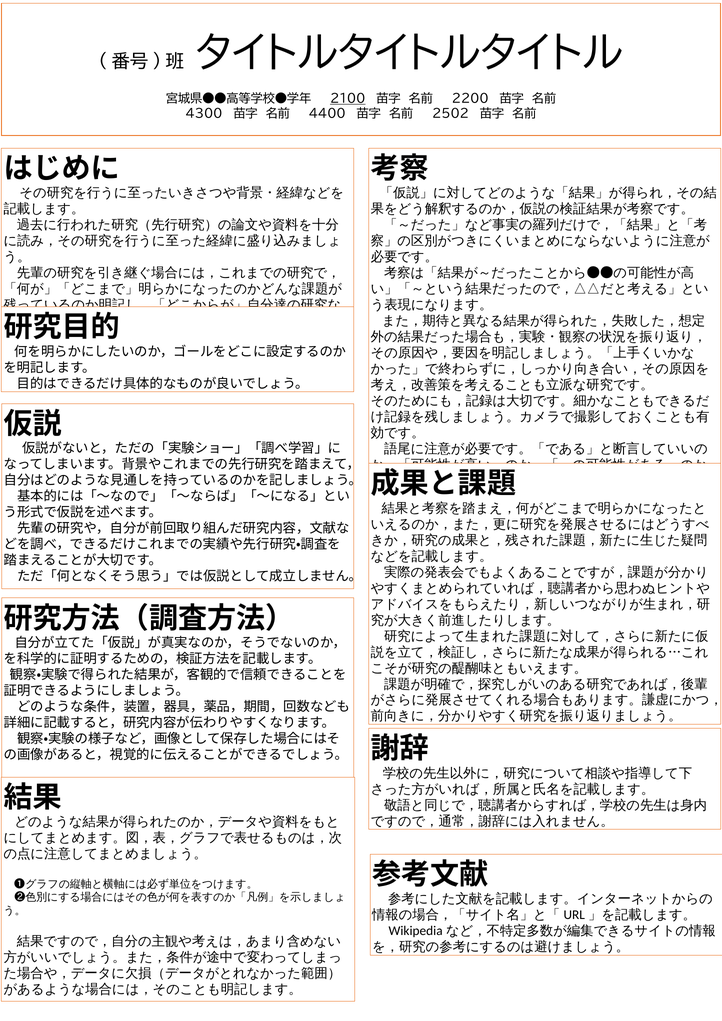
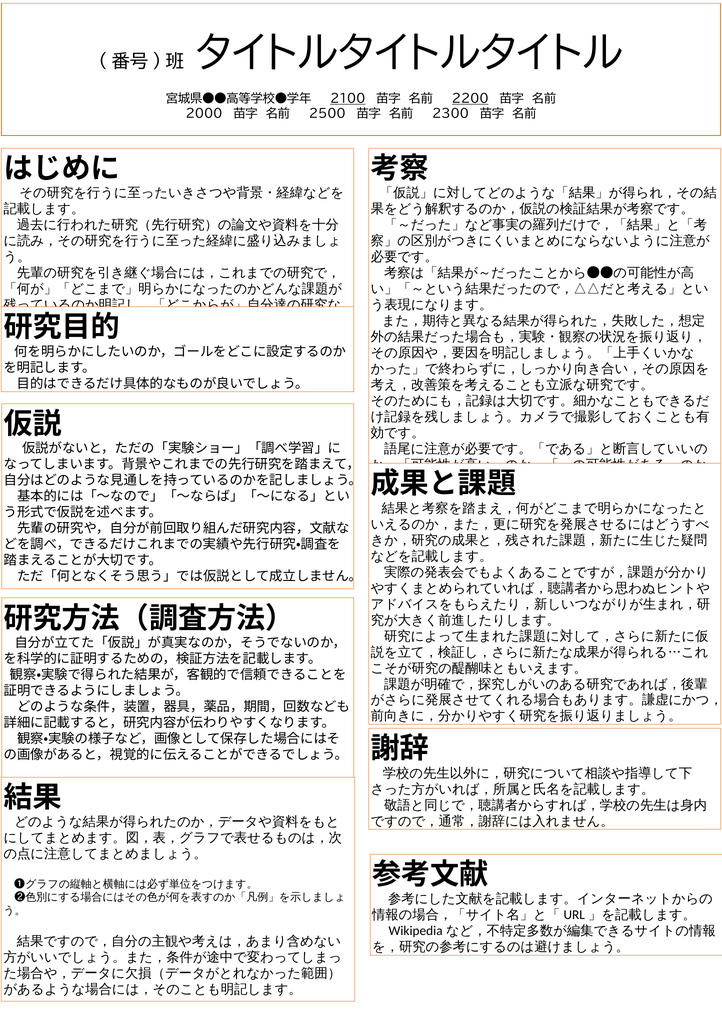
2200 underline: none -> present (470, 99)
4300: 4300 -> 2000 (204, 113)
4400: 4400 -> 2500 (327, 113)
2502: 2502 -> 2300 (451, 113)
